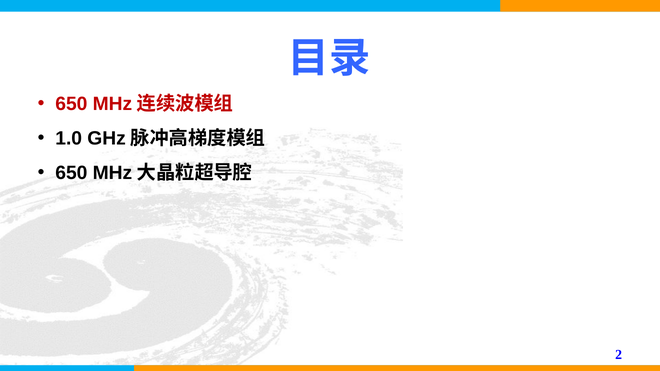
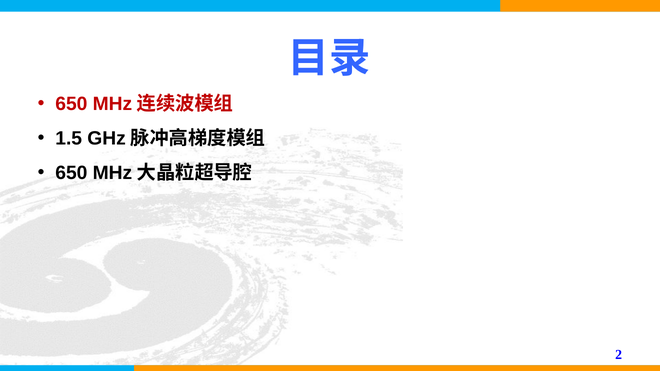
1.0: 1.0 -> 1.5 (69, 139)
